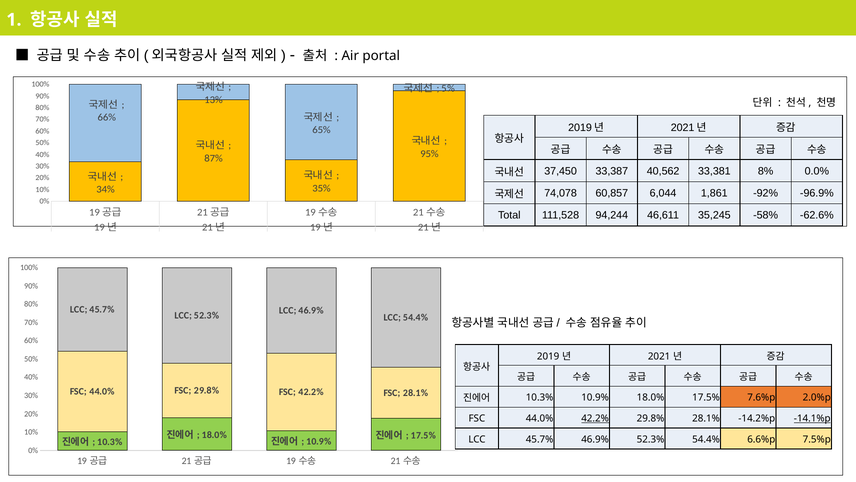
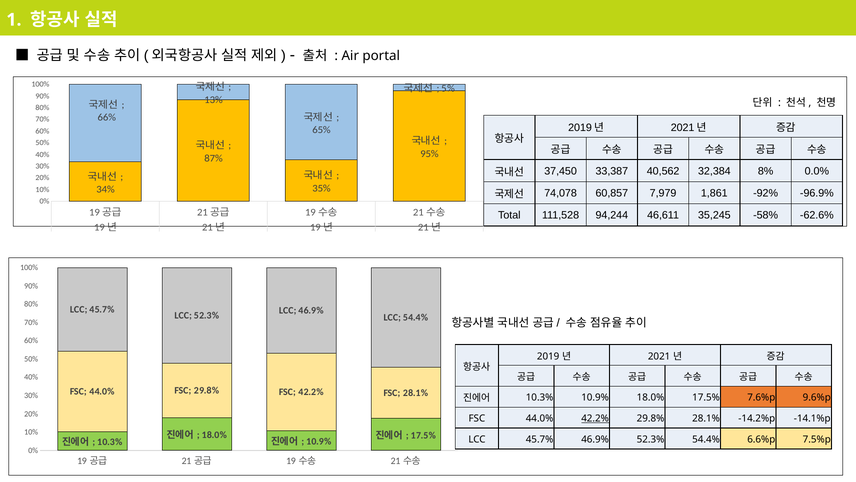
33,381: 33,381 -> 32,384 (714, 171)
6,044: 6,044 -> 7,979 (663, 193)
2.0%p: 2.0%p -> 9.6%p (817, 397)
-14.1%p underline: present -> none (812, 418)
